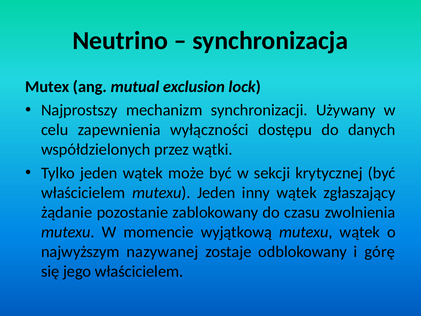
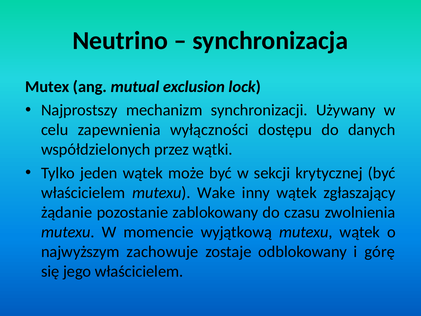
mutexu Jeden: Jeden -> Wake (216, 193)
nazywanej: nazywanej -> zachowuje (162, 252)
